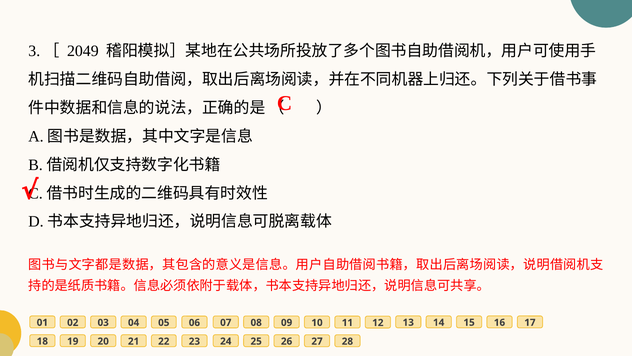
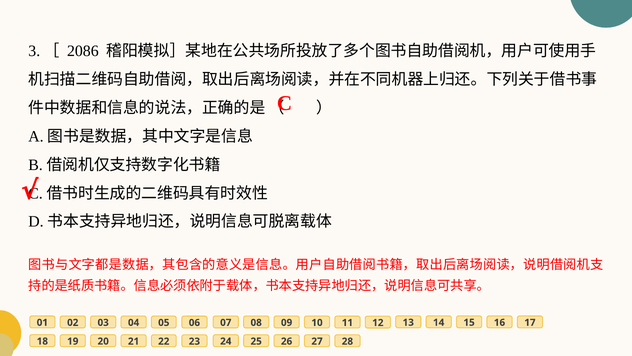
2049: 2049 -> 2086 (83, 51)
